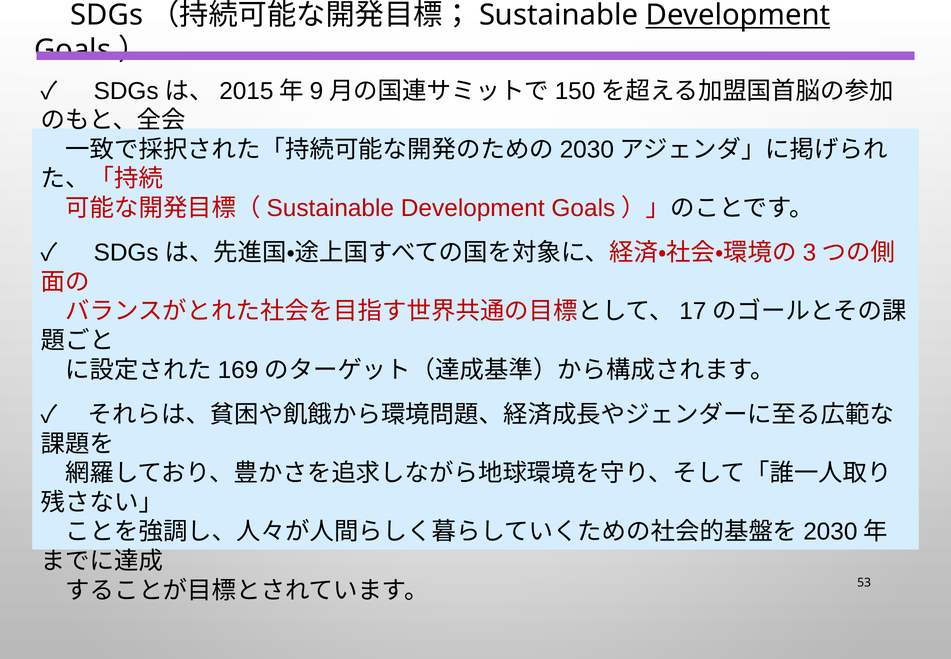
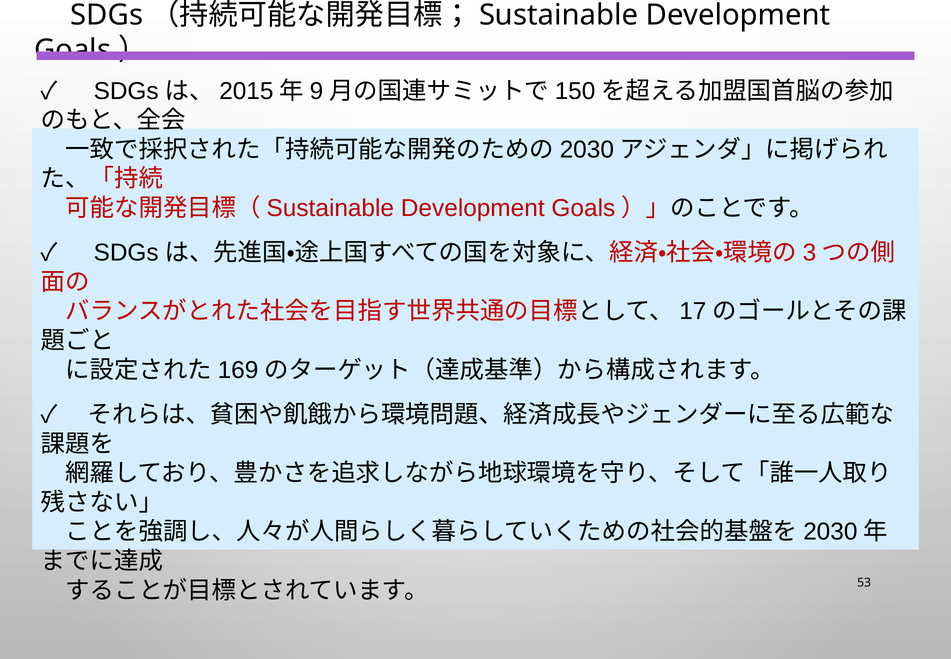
Development underline: present -> none (738, 15)
